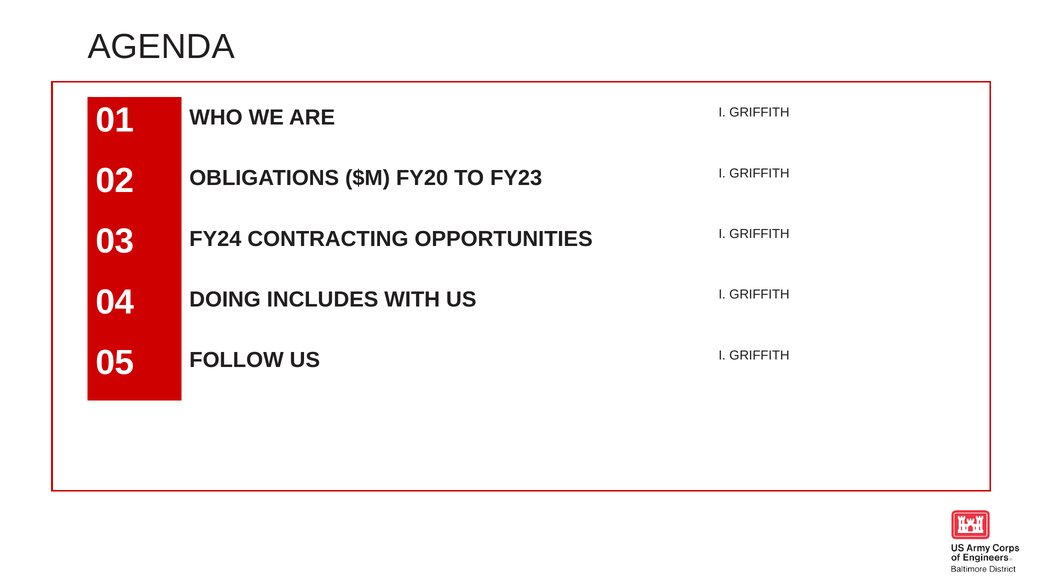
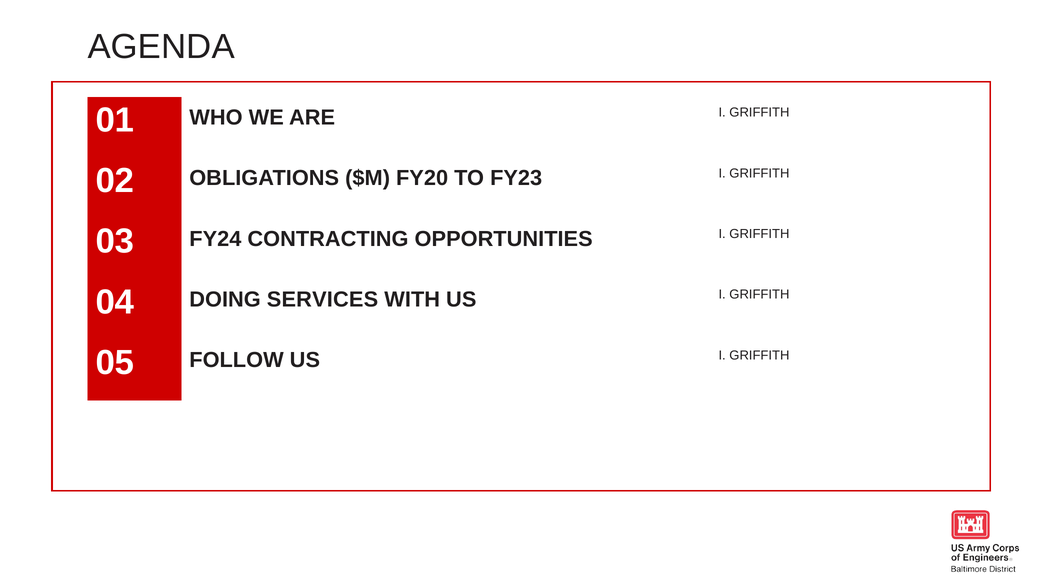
INCLUDES: INCLUDES -> SERVICES (322, 299)
